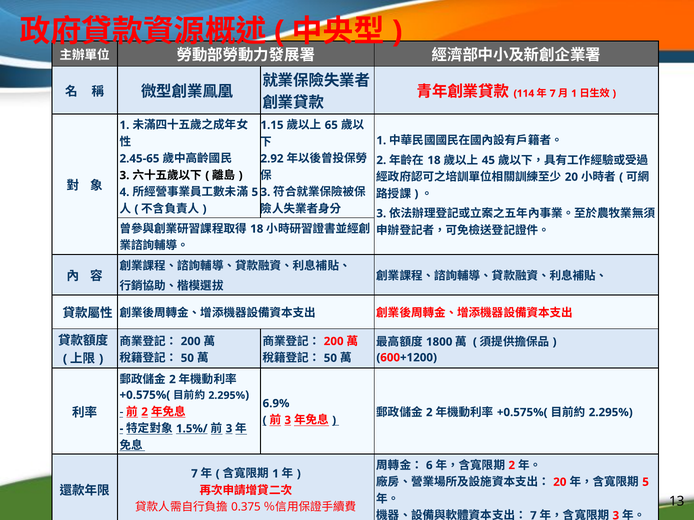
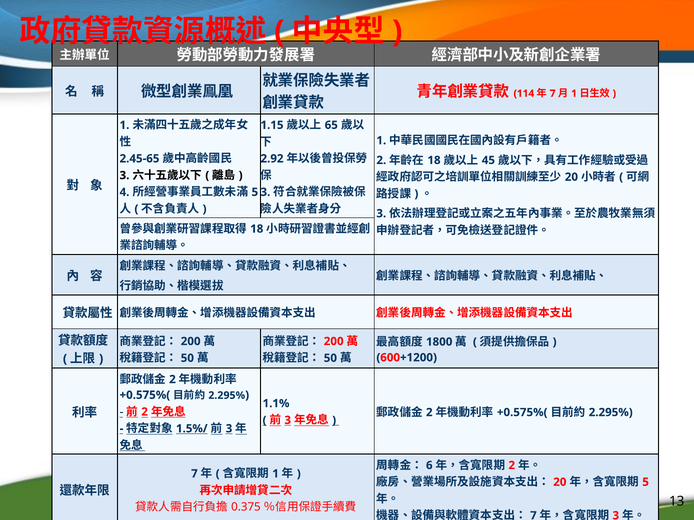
6.9%: 6.9% -> 1.1% (276, 404)
